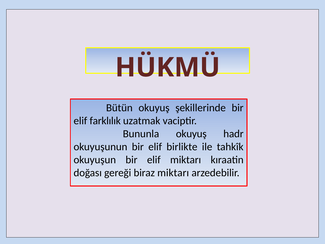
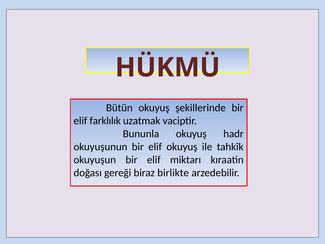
elif birlikte: birlikte -> okuyuş (182, 147)
biraz miktarı: miktarı -> birlikte (173, 173)
